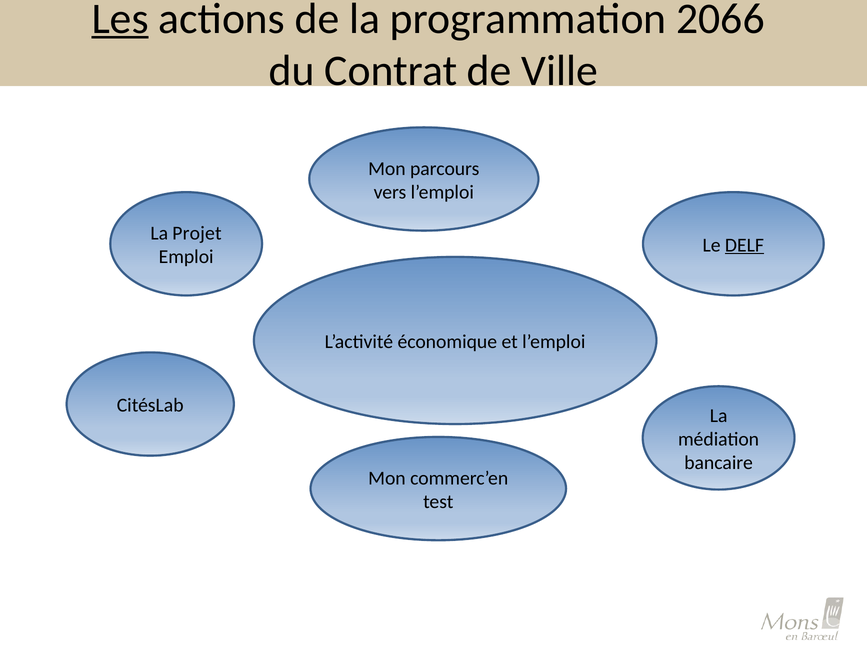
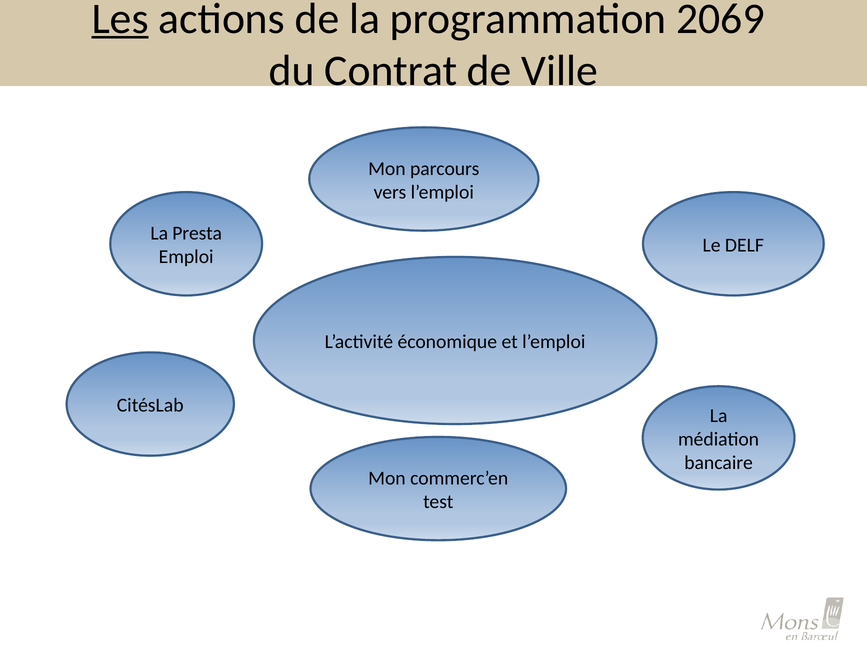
2066: 2066 -> 2069 (720, 19)
Projet: Projet -> Presta (197, 233)
DELF underline: present -> none (744, 245)
